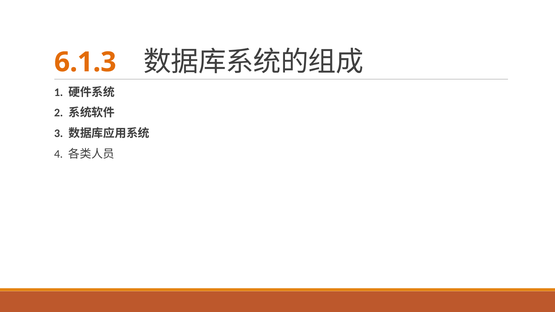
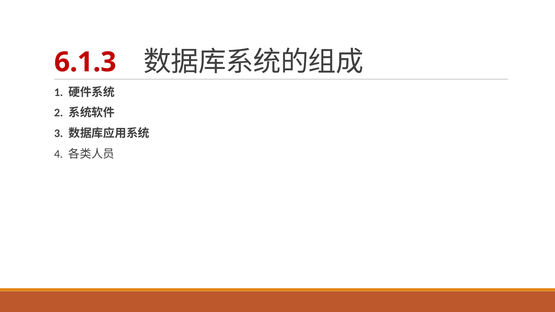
6.1.3 colour: orange -> red (85, 62)
